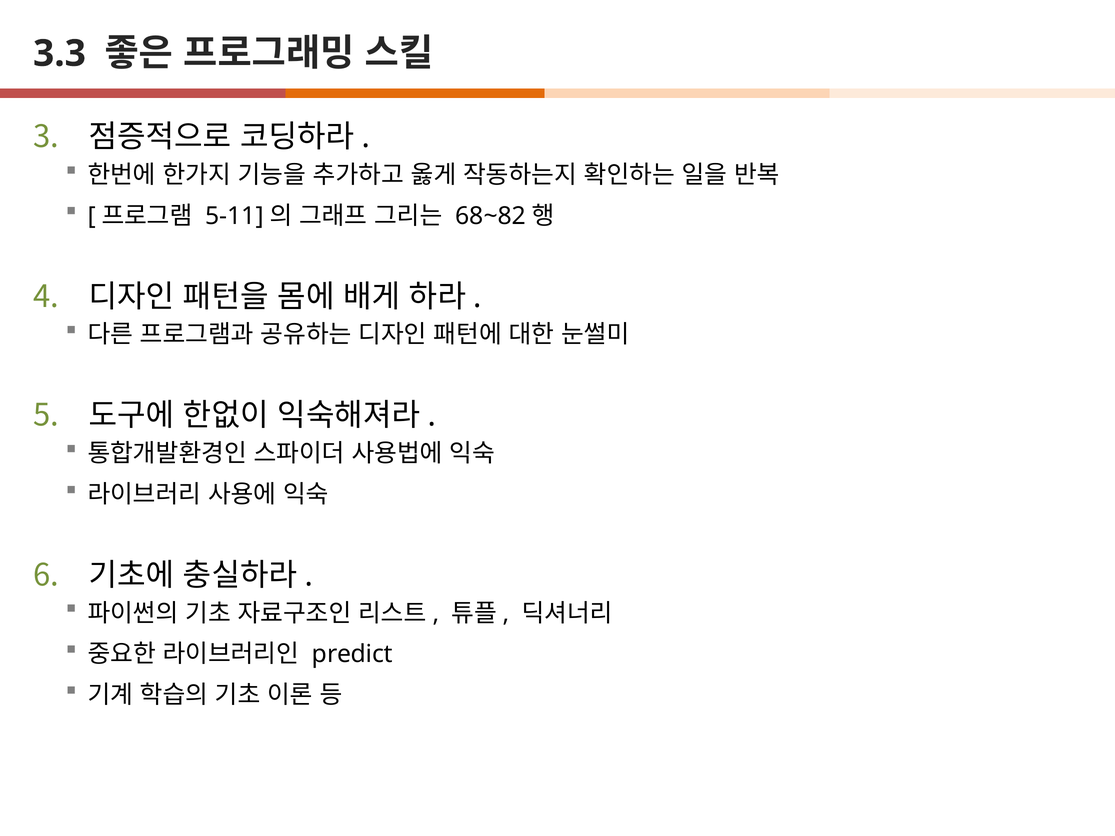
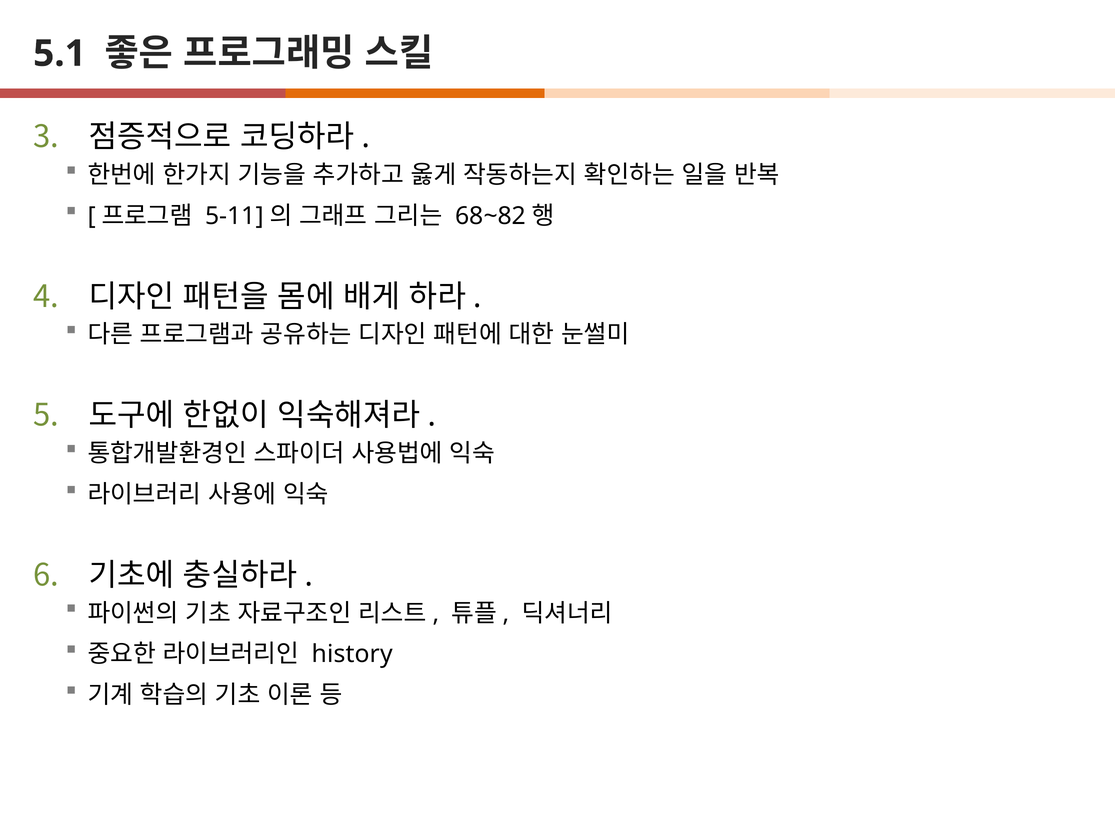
3.3: 3.3 -> 5.1 (60, 54)
predict: predict -> history (352, 654)
